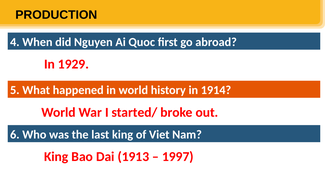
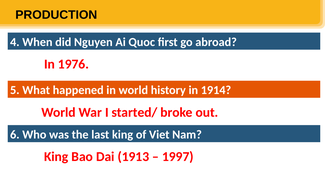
1929: 1929 -> 1976 (73, 64)
